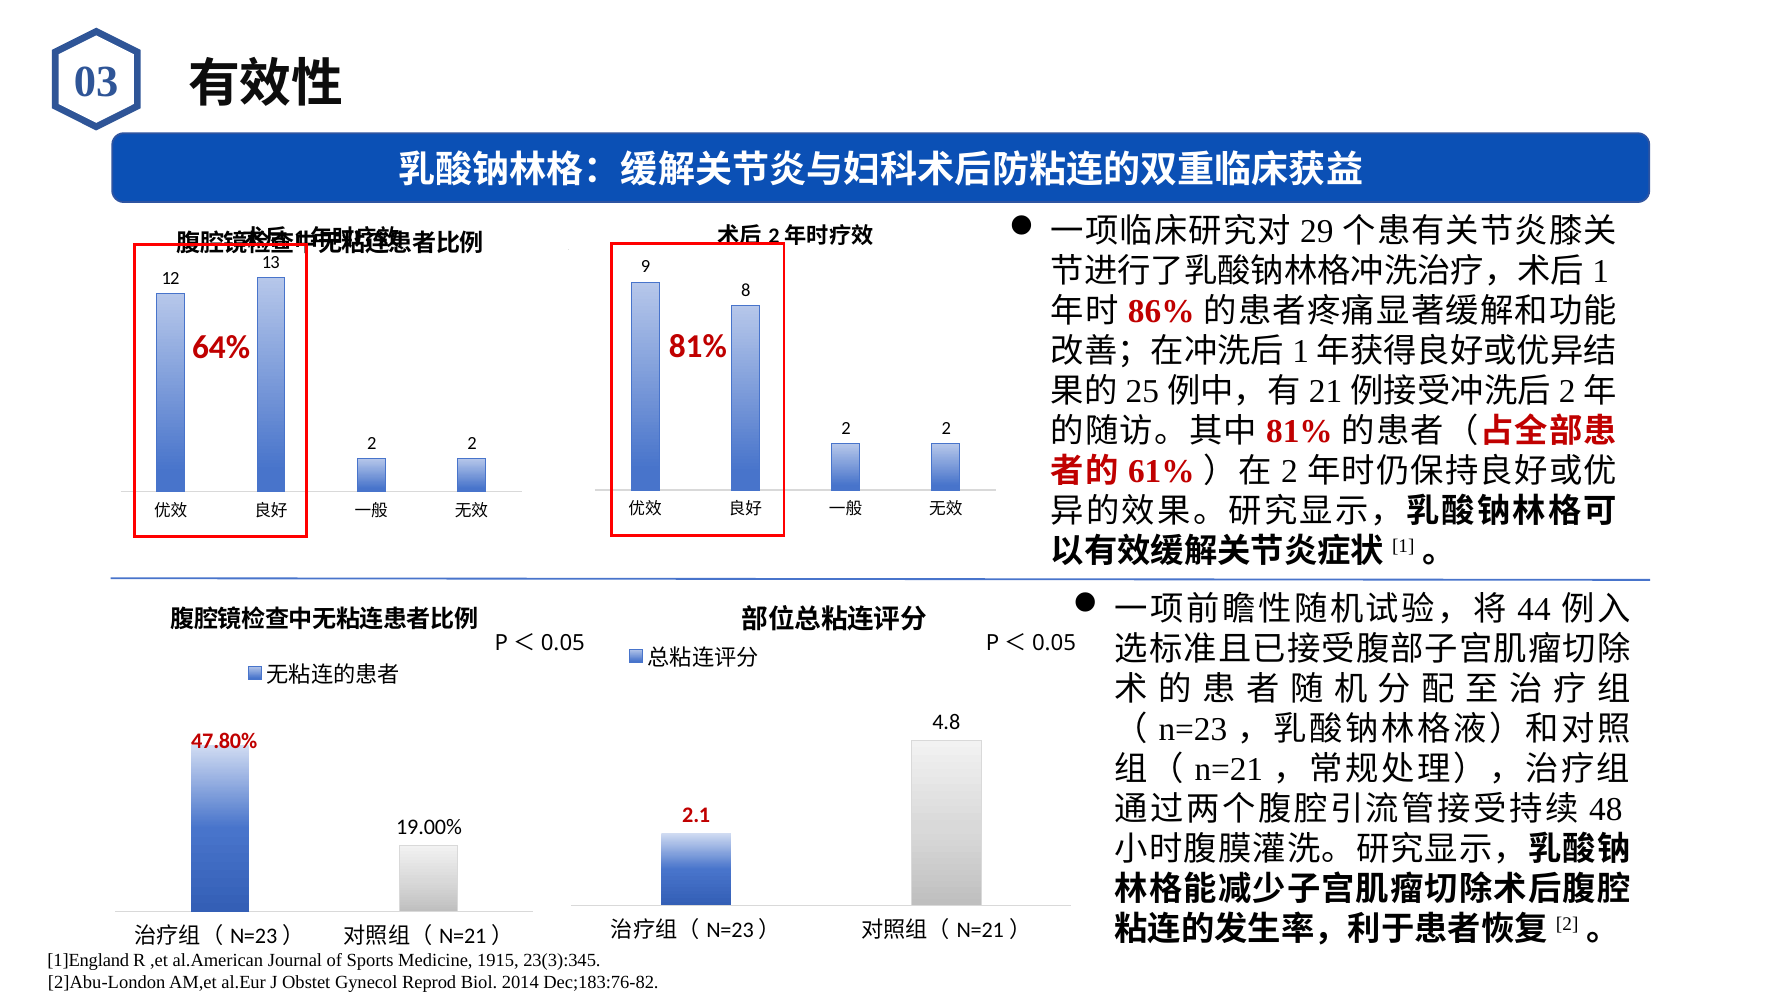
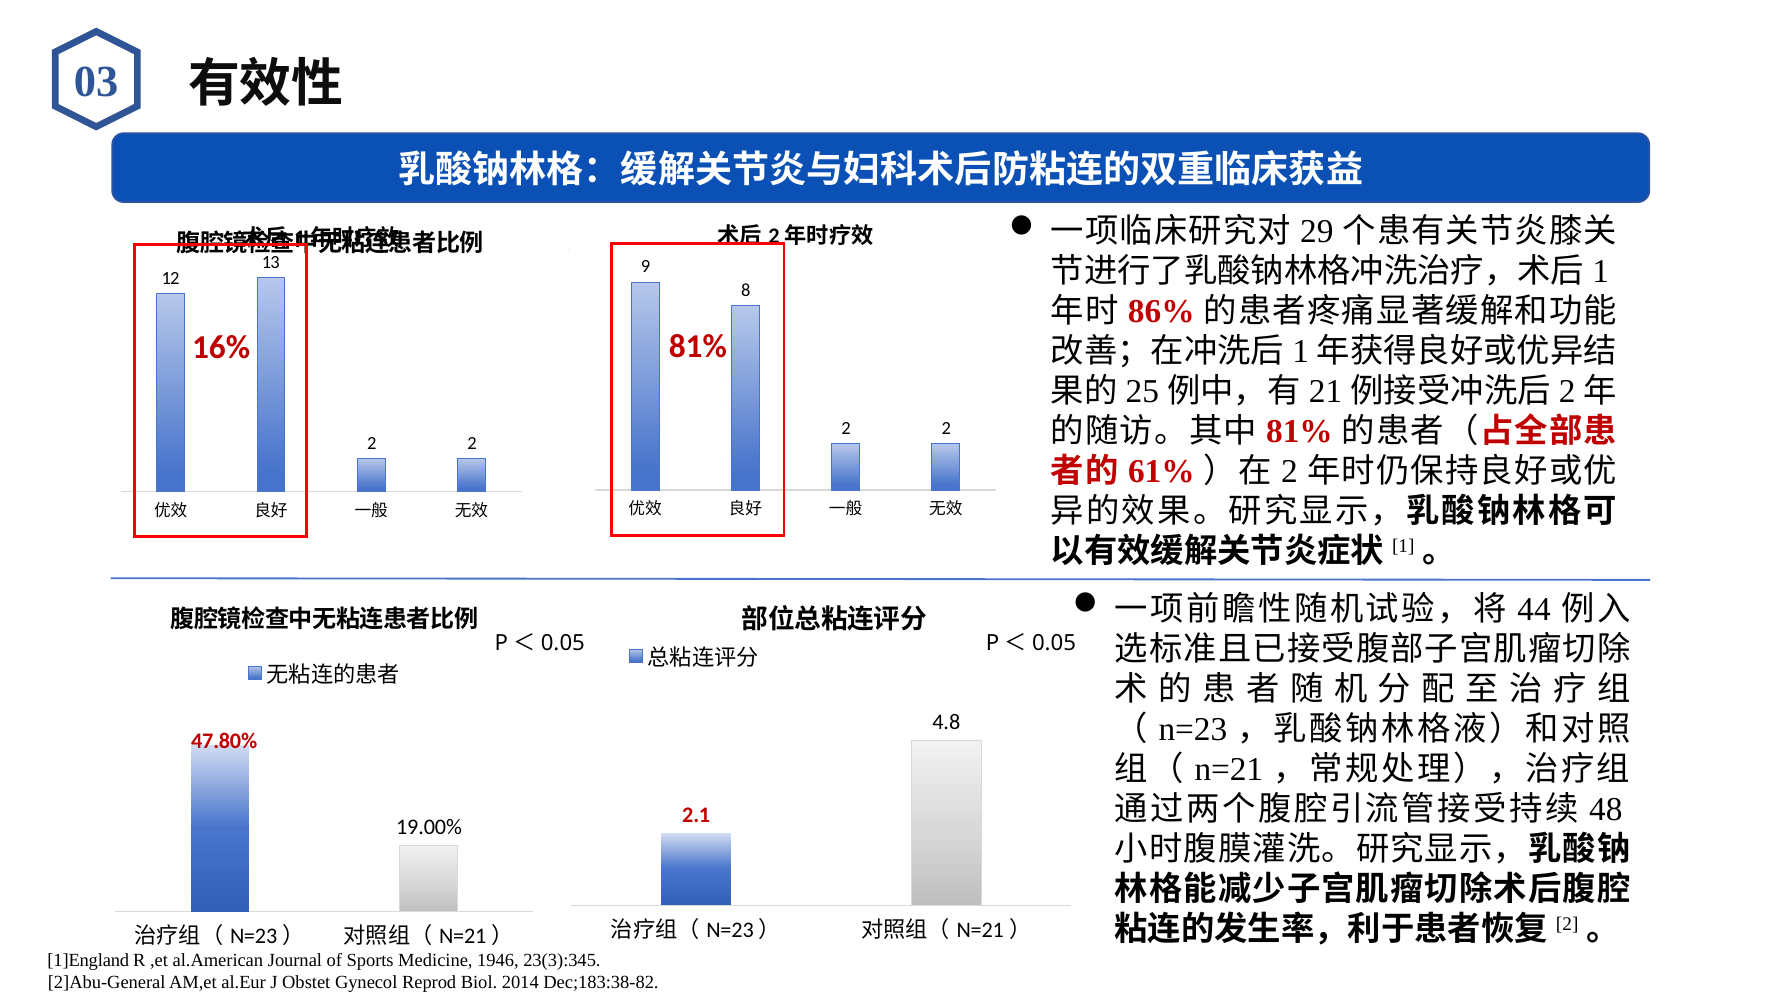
64%: 64% -> 16% (221, 348)
1915: 1915 -> 1946 (498, 961)
2]Abu-London: 2]Abu-London -> 2]Abu-General (107, 983)
Dec;183:76-82: Dec;183:76-82 -> Dec;183:38-82 (601, 983)
